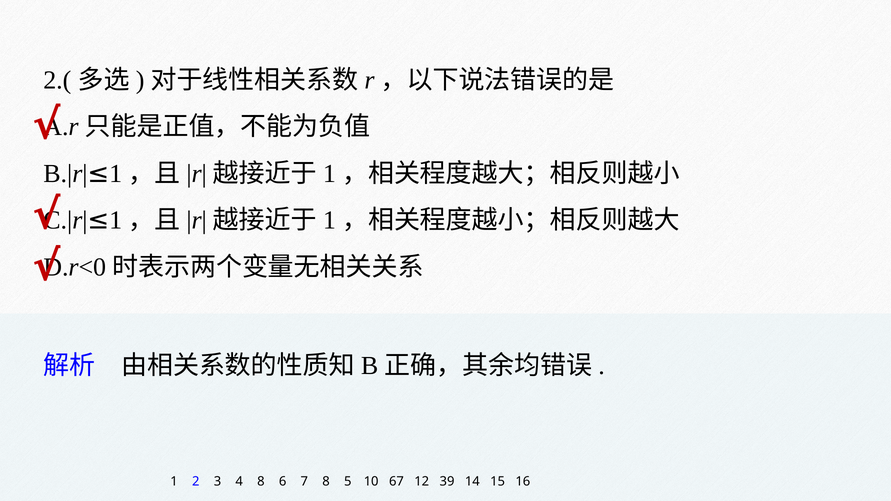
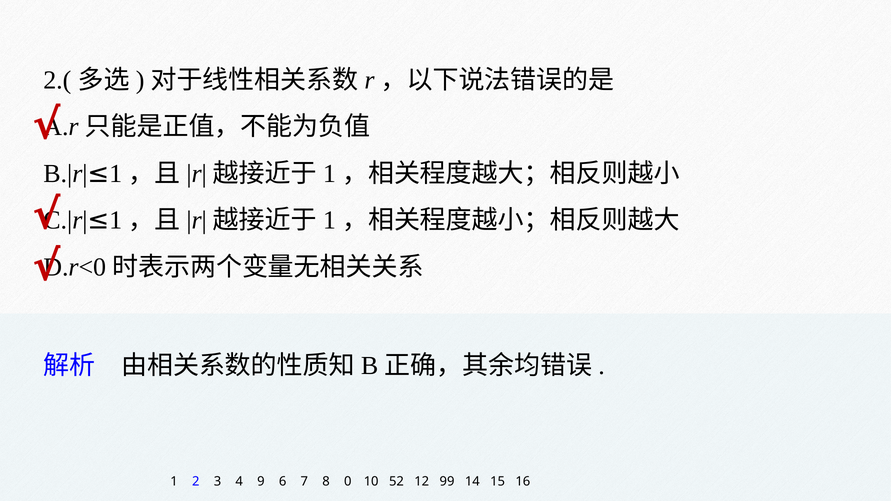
4 8: 8 -> 9 (261, 482)
5: 5 -> 0 (348, 482)
67: 67 -> 52 (396, 482)
39: 39 -> 99 (447, 482)
